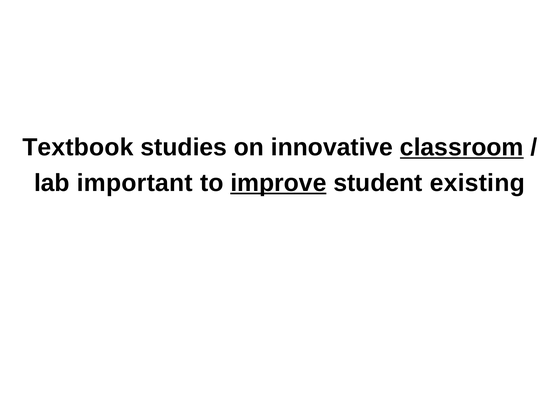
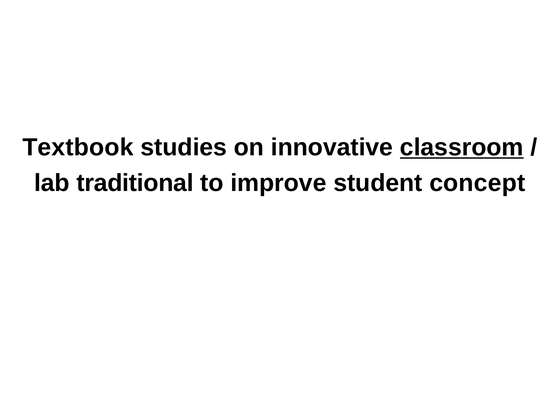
important: important -> traditional (135, 183)
improve underline: present -> none (278, 183)
existing: existing -> concept (477, 183)
